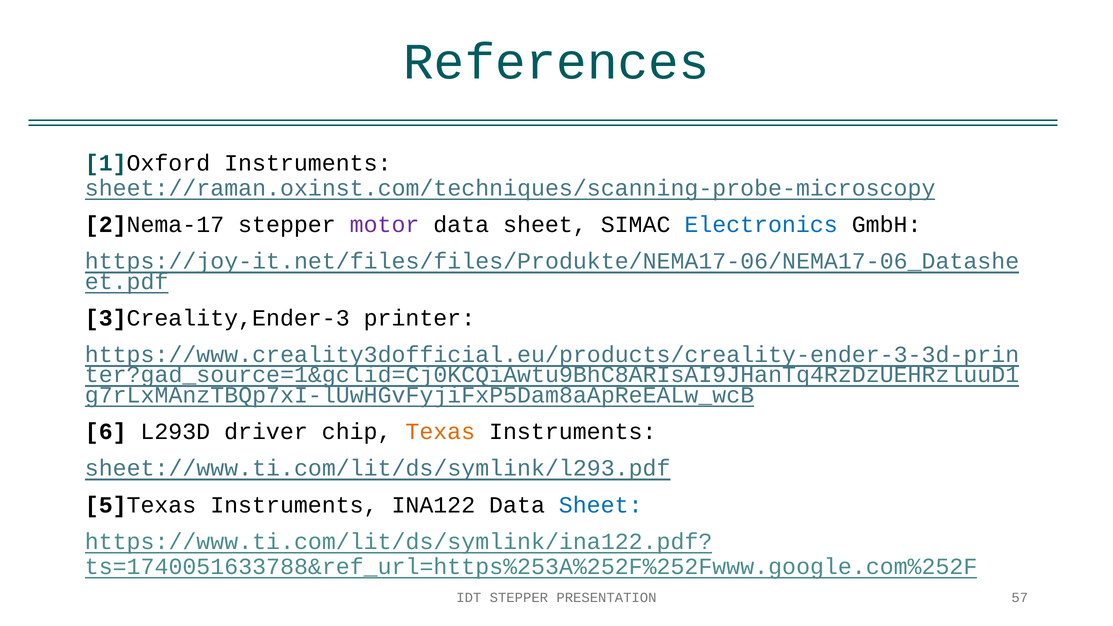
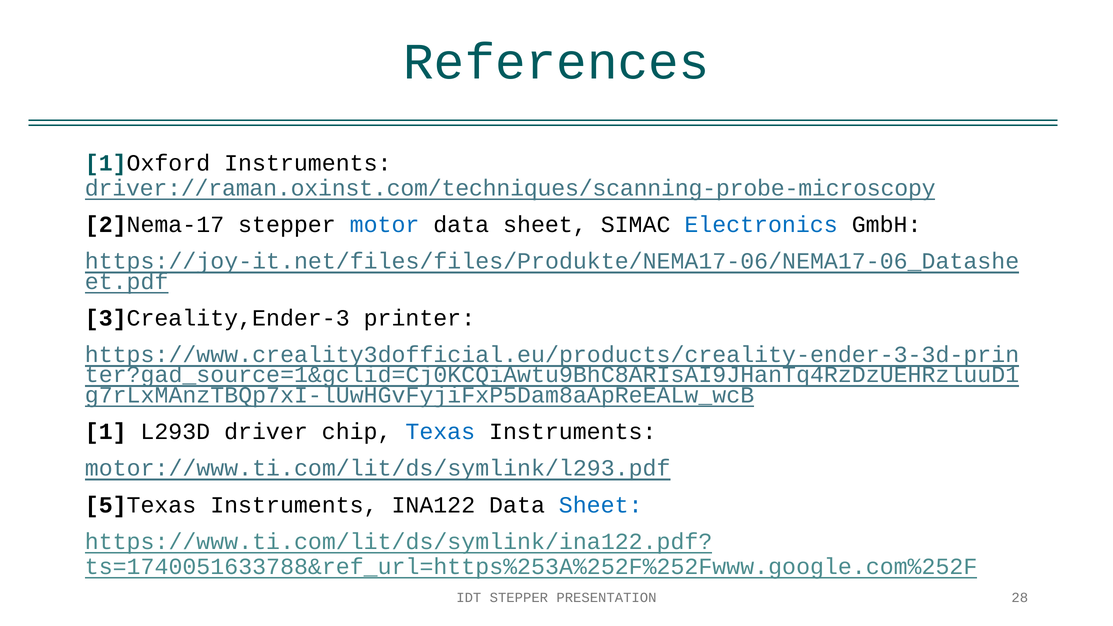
sheet://raman.oxinst.com/techniques/scanning-probe-microscopy: sheet://raman.oxinst.com/techniques/scanning-probe-microscopy -> driver://raman.oxinst.com/techniques/scanning-probe-microscopy (510, 188)
motor colour: purple -> blue (385, 225)
6: 6 -> 1 (106, 432)
Texas colour: orange -> blue (440, 432)
sheet://www.ti.com/lit/ds/symlink/l293.pdf: sheet://www.ti.com/lit/ds/symlink/l293.pdf -> motor://www.ti.com/lit/ds/symlink/l293.pdf (378, 468)
57: 57 -> 28 (1020, 598)
